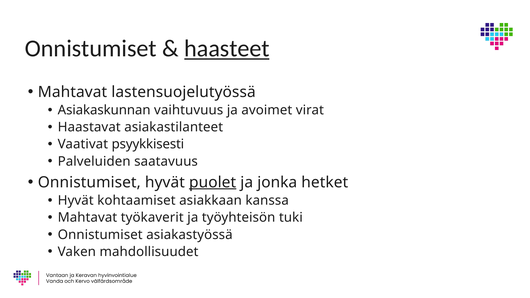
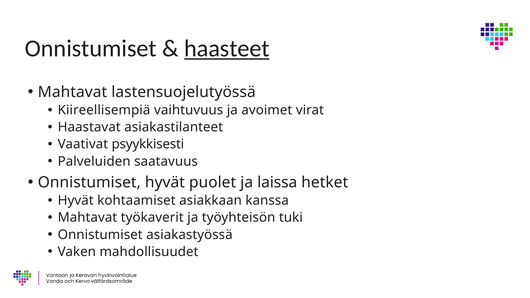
Asiakaskunnan: Asiakaskunnan -> Kiireellisempiä (104, 110)
puolet underline: present -> none (213, 182)
jonka: jonka -> laissa (277, 182)
